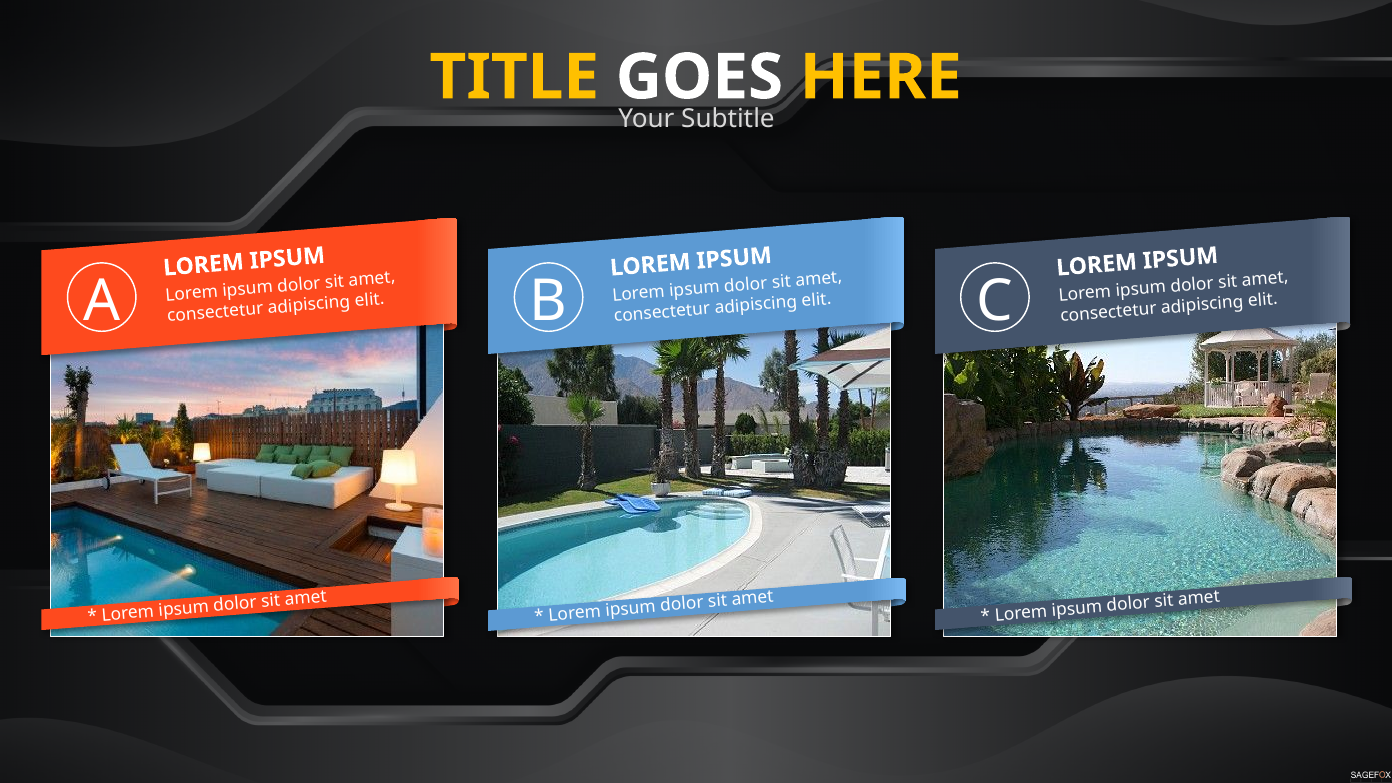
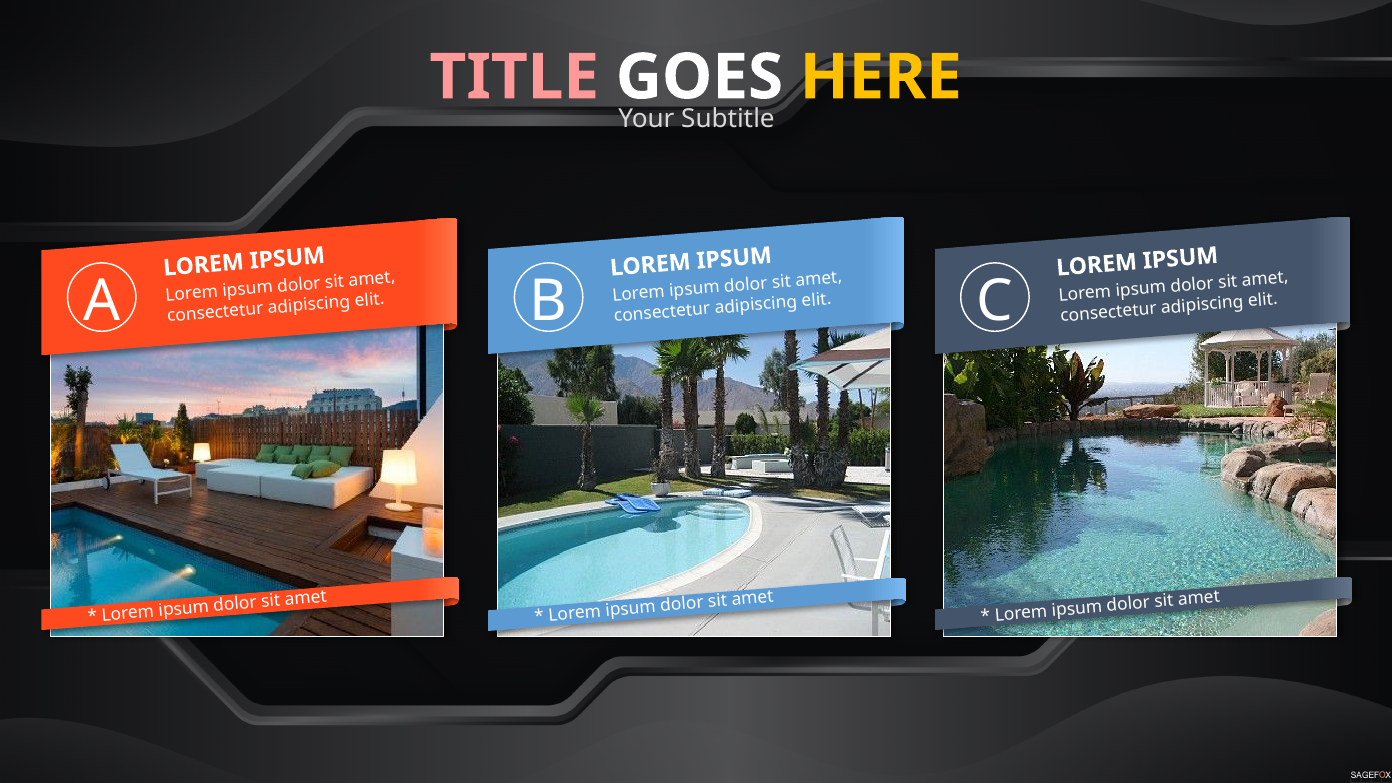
TITLE colour: yellow -> pink (514, 77)
